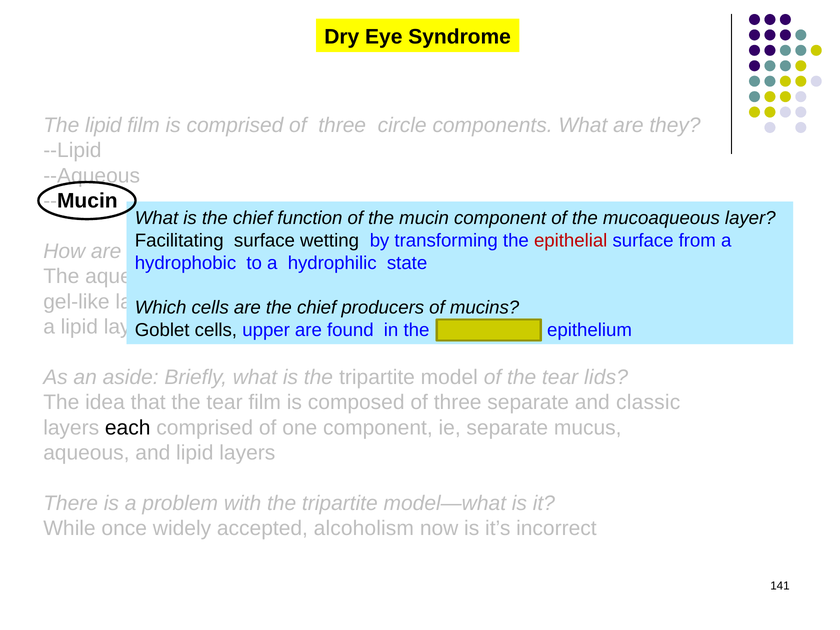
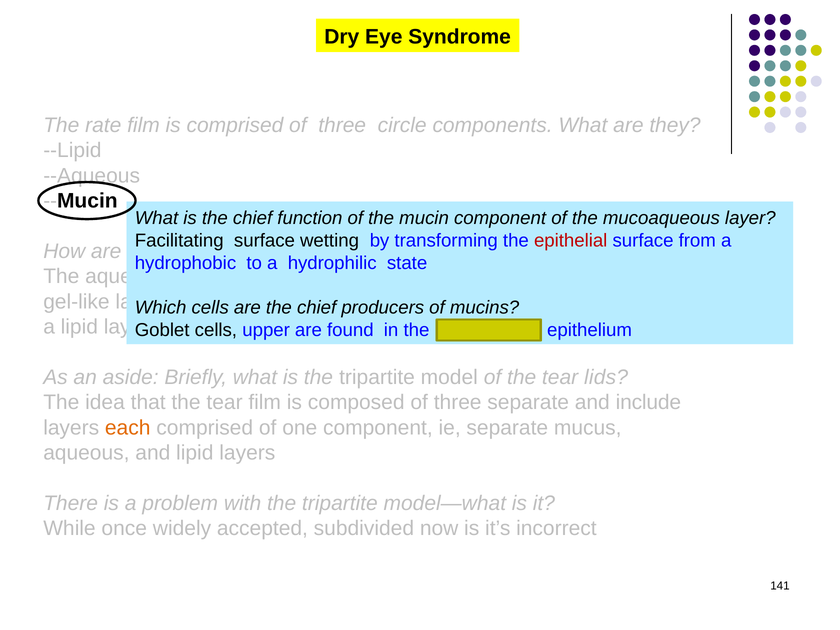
The lipid: lipid -> rate (103, 125)
classic: classic -> include (648, 403)
each colour: black -> orange (128, 428)
alcoholism: alcoholism -> subdivided (364, 529)
